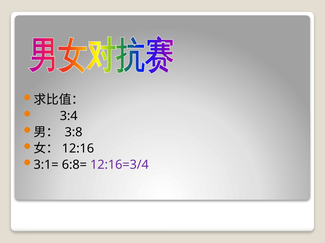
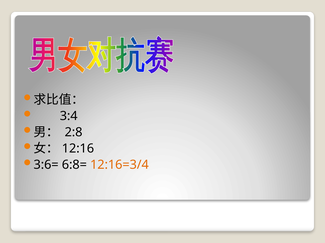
3:8: 3:8 -> 2:8 (74, 133)
3:1=: 3:1= -> 3:6= (46, 165)
12:16=3/4 colour: purple -> orange (119, 165)
